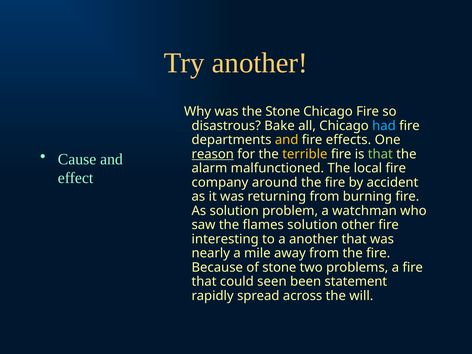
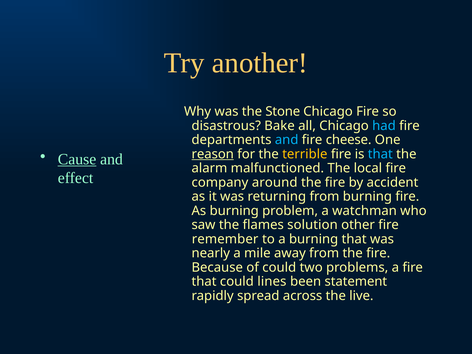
and colour: yellow -> light blue (287, 140)
effects: effects -> cheese (349, 140)
that colour: light green -> light blue (380, 154)
Cause underline: none -> present (77, 159)
As solution: solution -> burning (234, 211)
interesting: interesting -> remember (225, 239)
a another: another -> burning (314, 239)
of stone: stone -> could (279, 267)
seen: seen -> lines (272, 282)
will: will -> live (361, 296)
